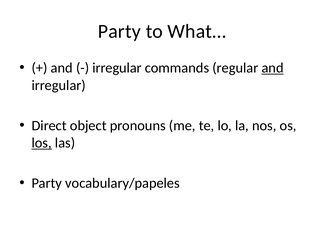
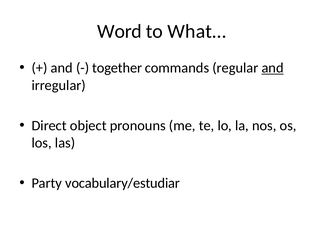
Party: Party -> Word (120, 31)
irregular: irregular -> together (117, 68)
los underline: present -> none (42, 143)
vocabulary/papeles: vocabulary/papeles -> vocabulary/estudiar (123, 183)
